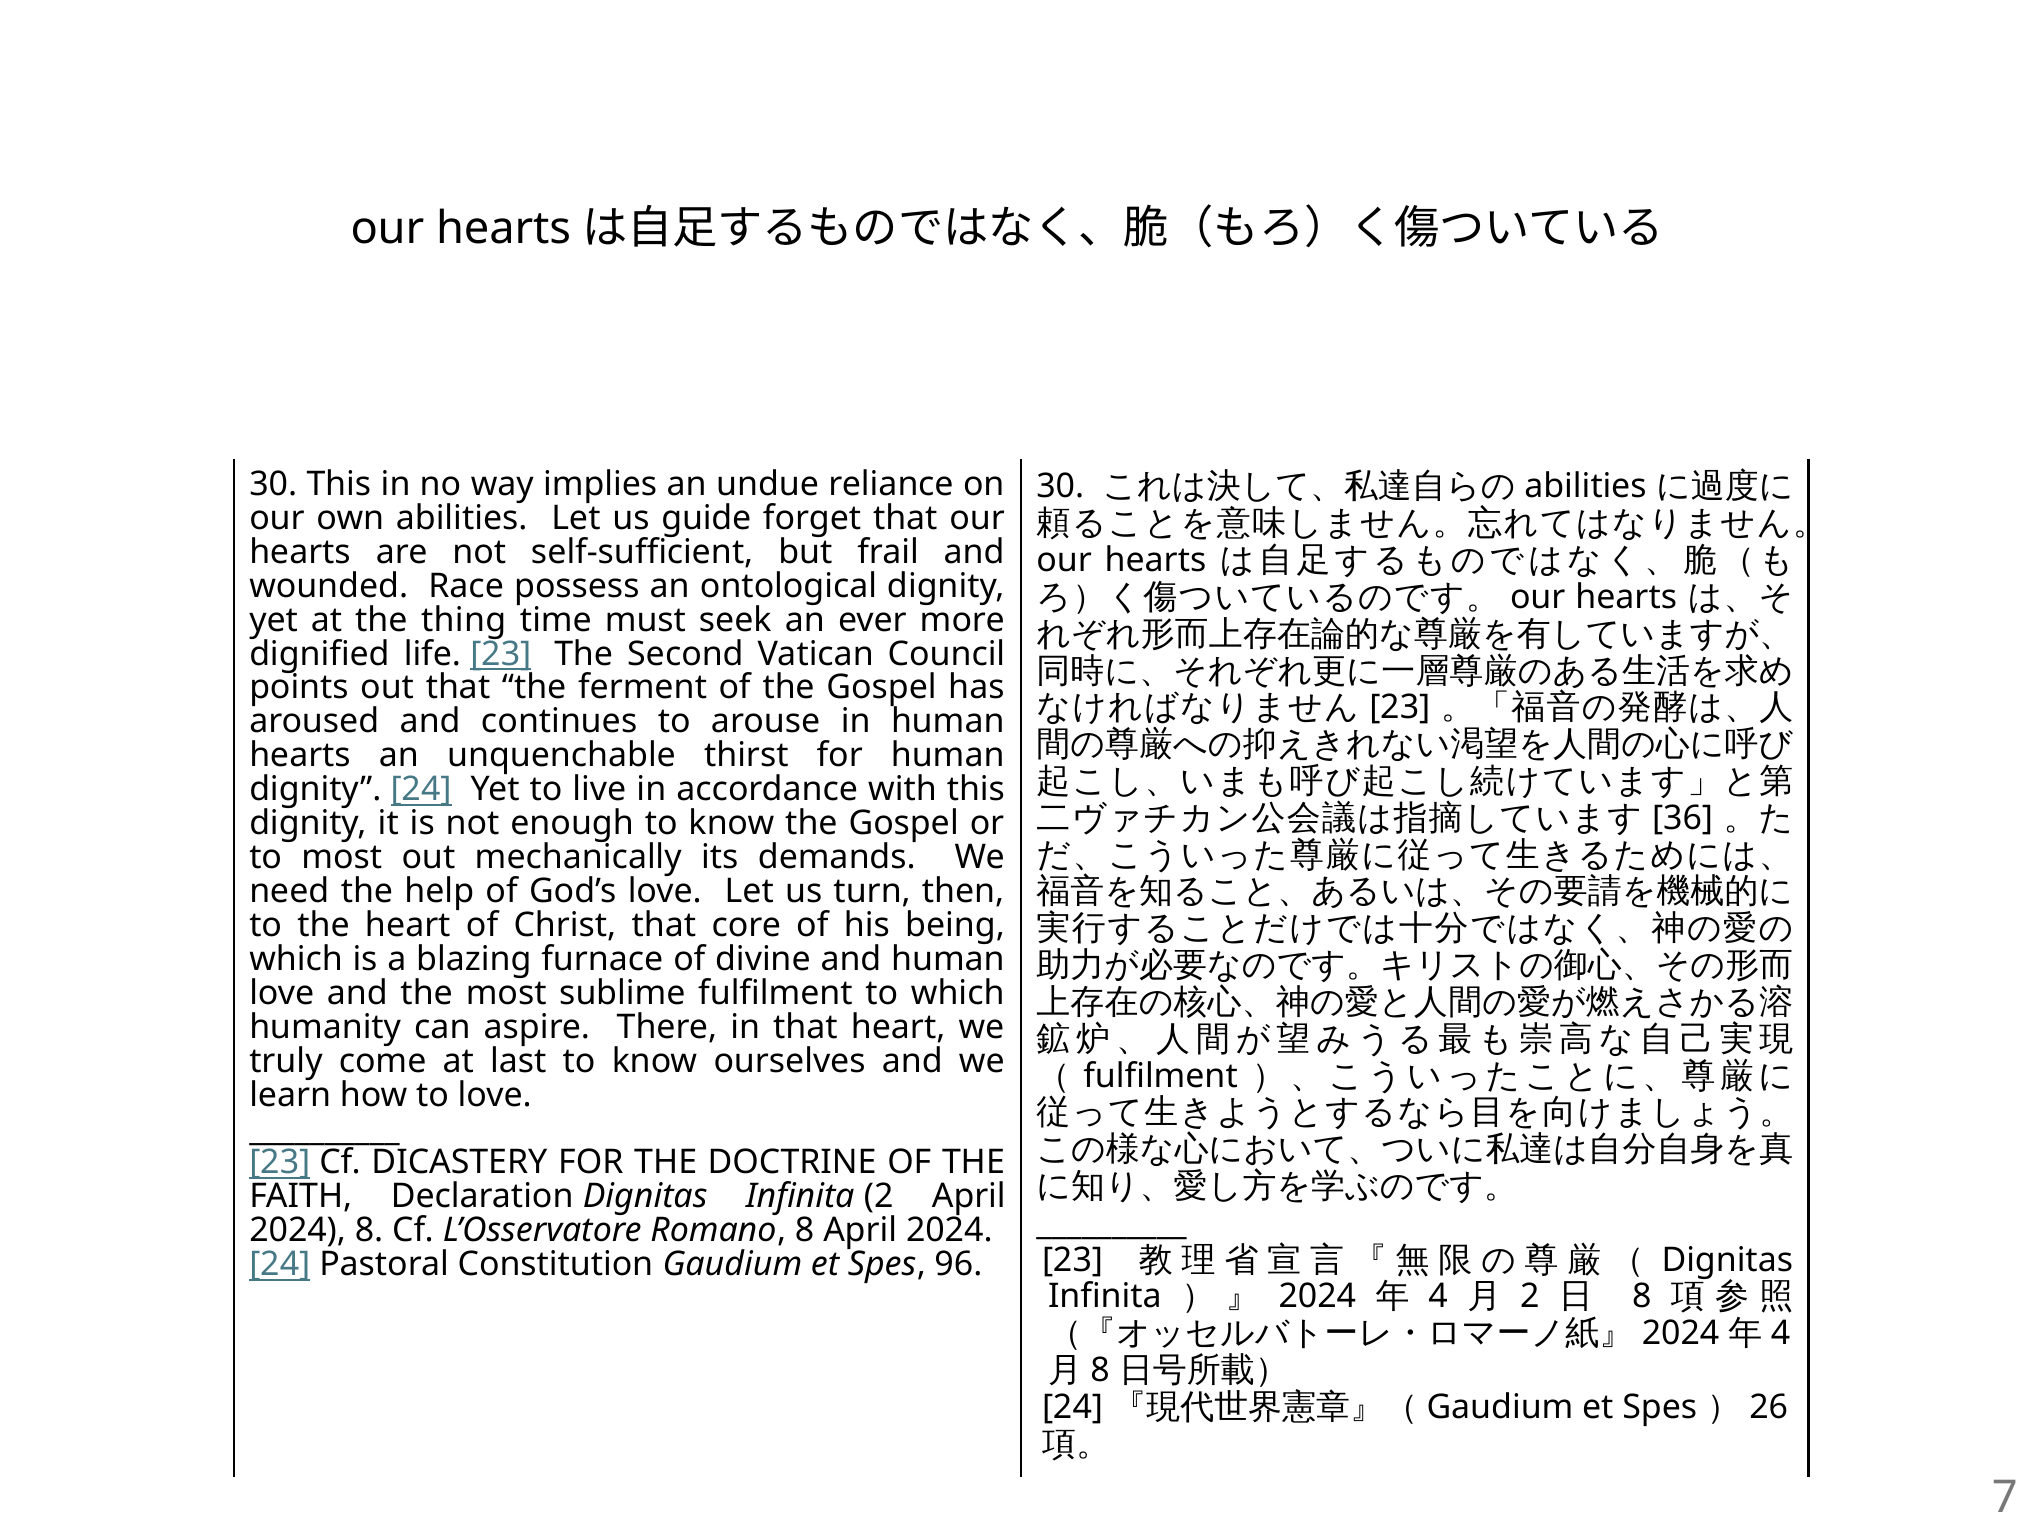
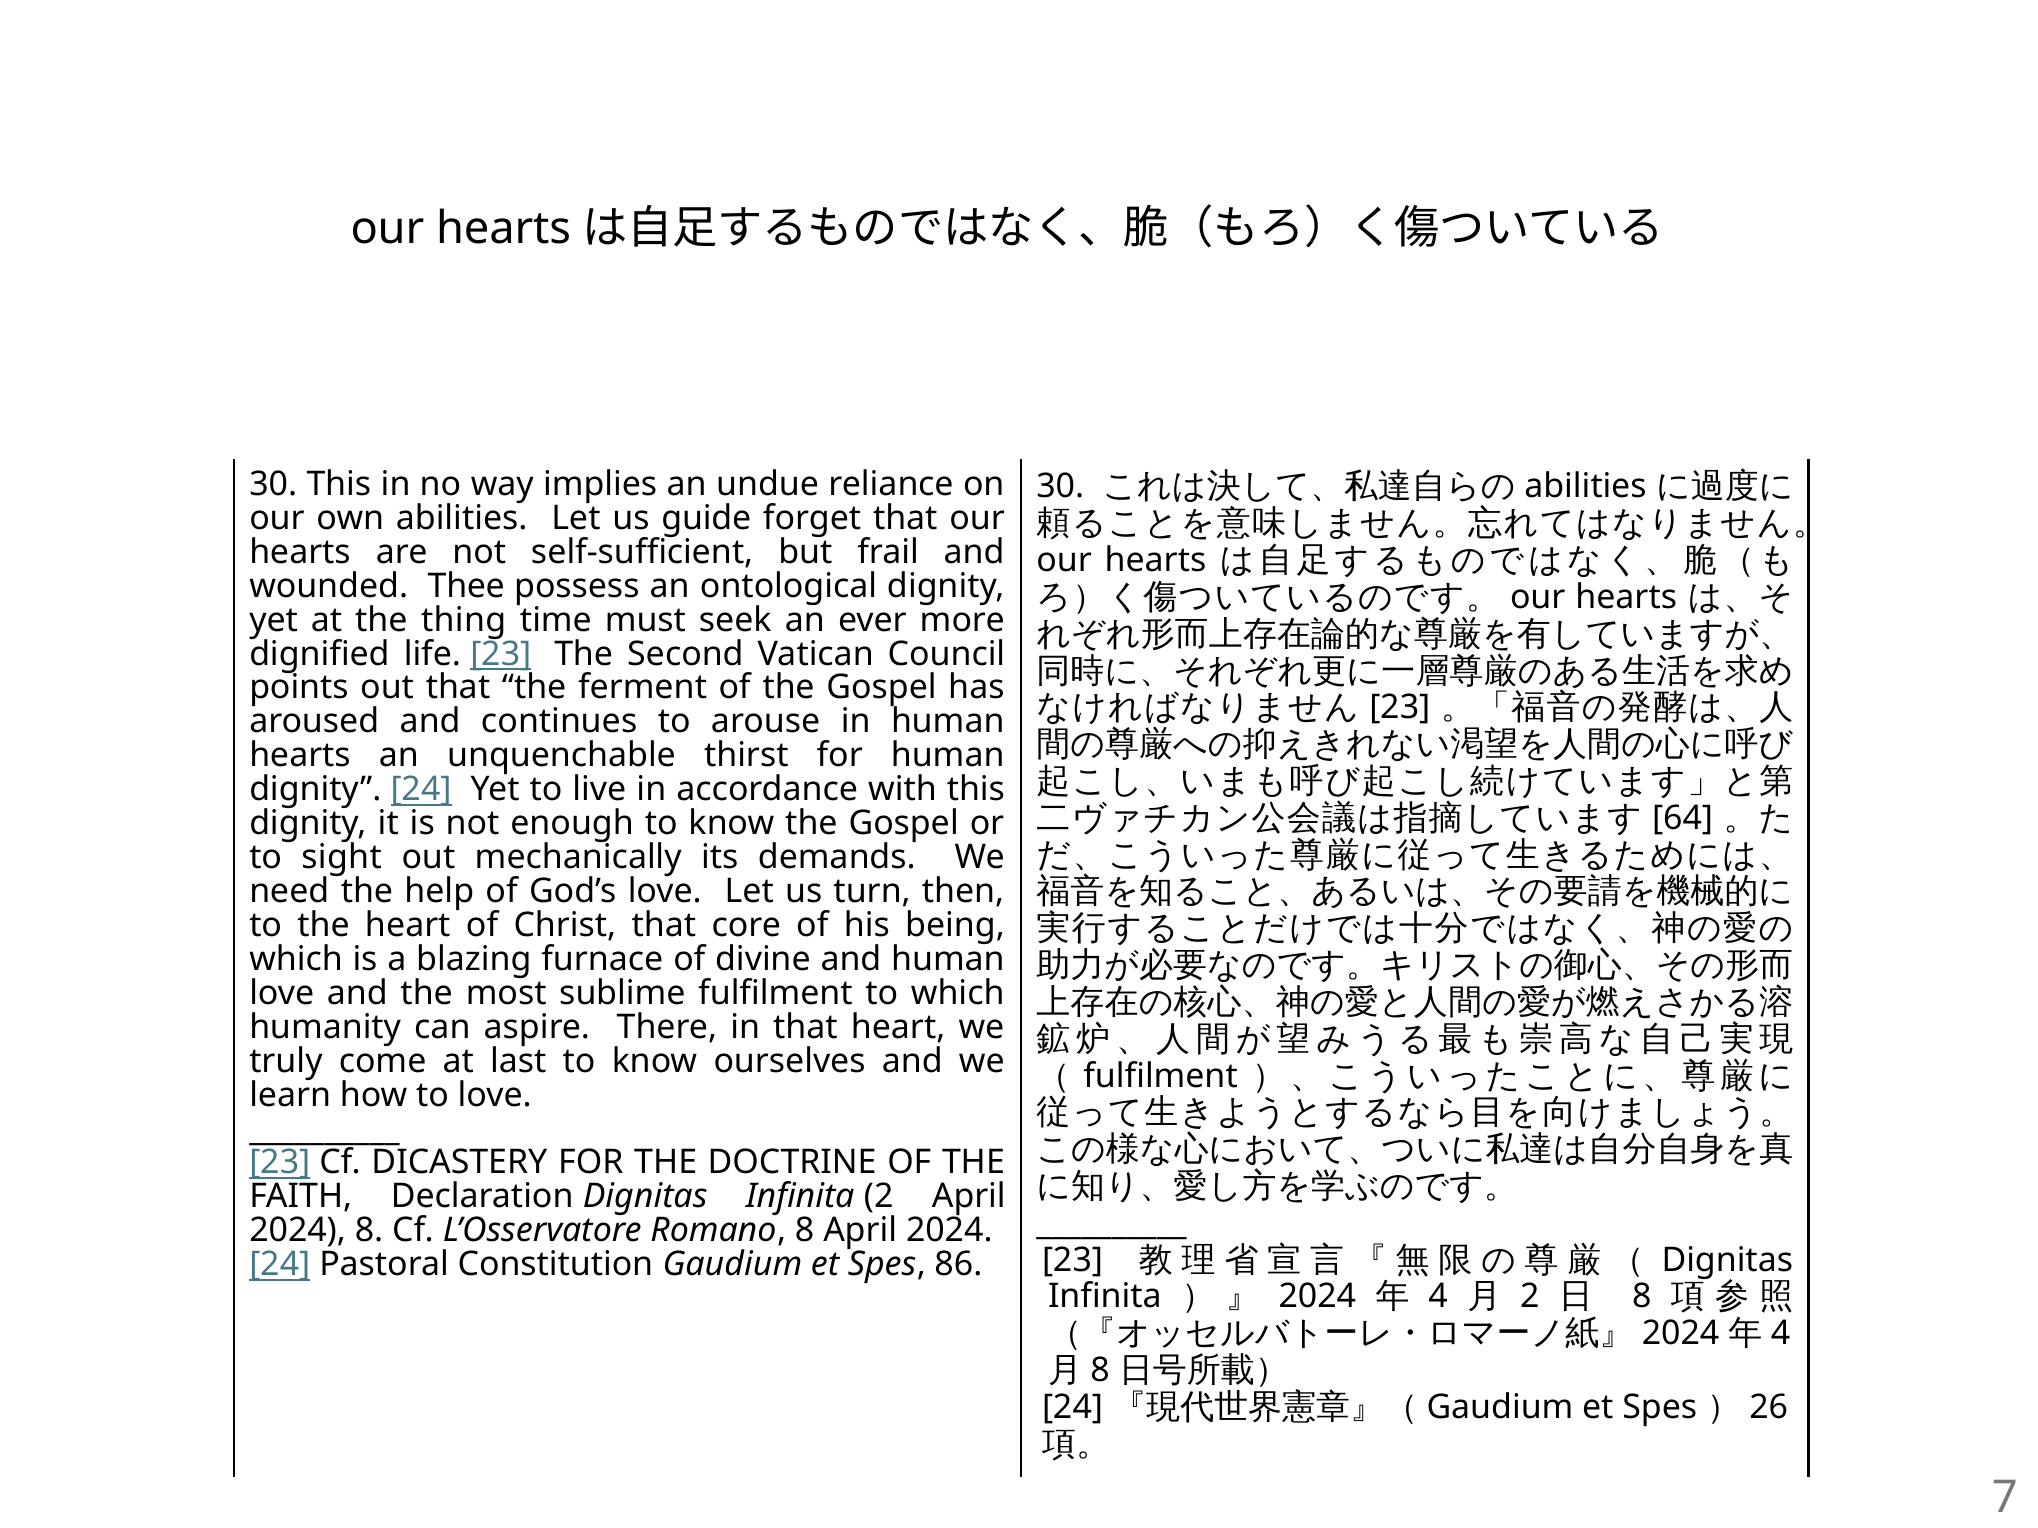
Race: Race -> Thee (466, 586)
36: 36 -> 64 (1683, 818)
to most: most -> sight (342, 858)
96: 96 -> 86 (958, 1265)
